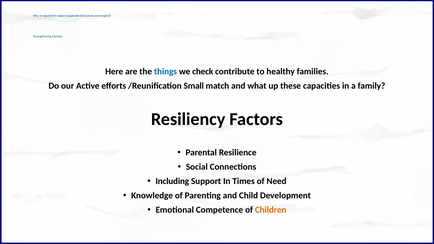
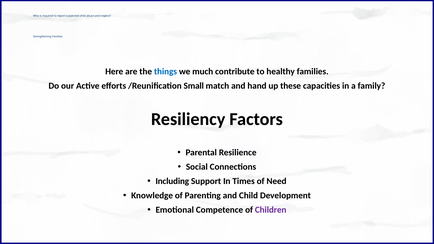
check: check -> much (203, 71)
what: what -> hand (257, 86)
Children colour: orange -> purple (271, 210)
